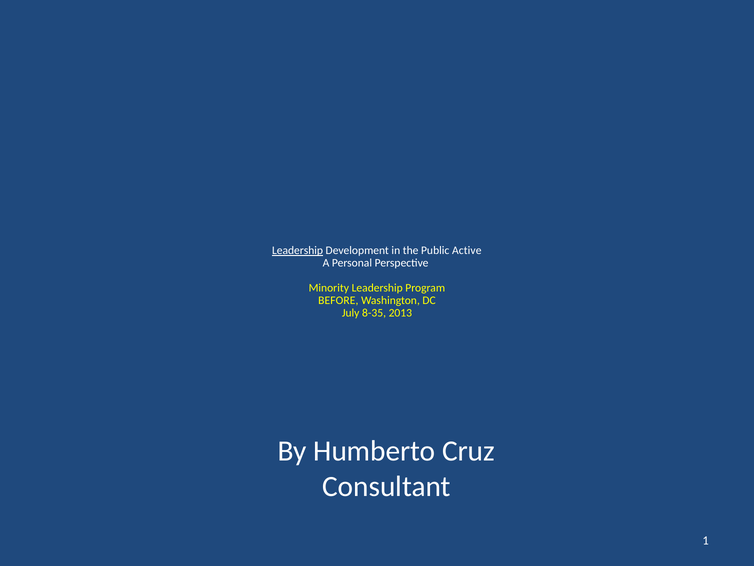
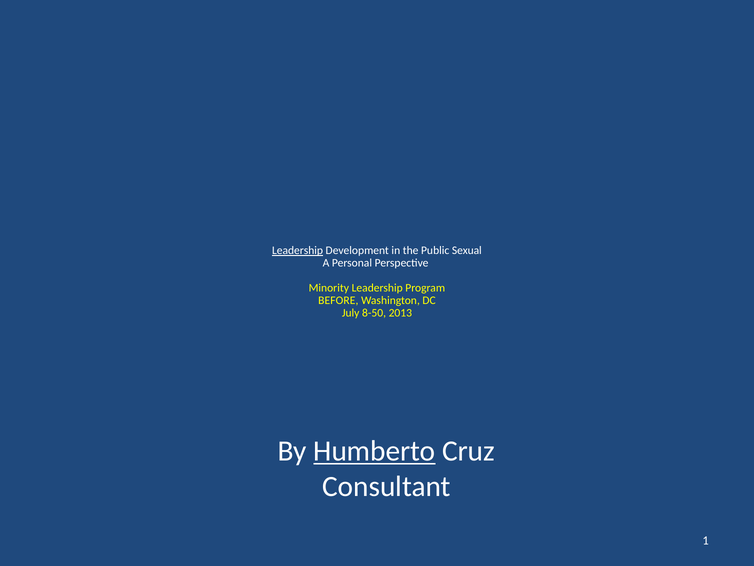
Active: Active -> Sexual (467, 250)
8-35: 8-35 -> 8-50 (374, 313)
Humberto underline: none -> present (374, 451)
